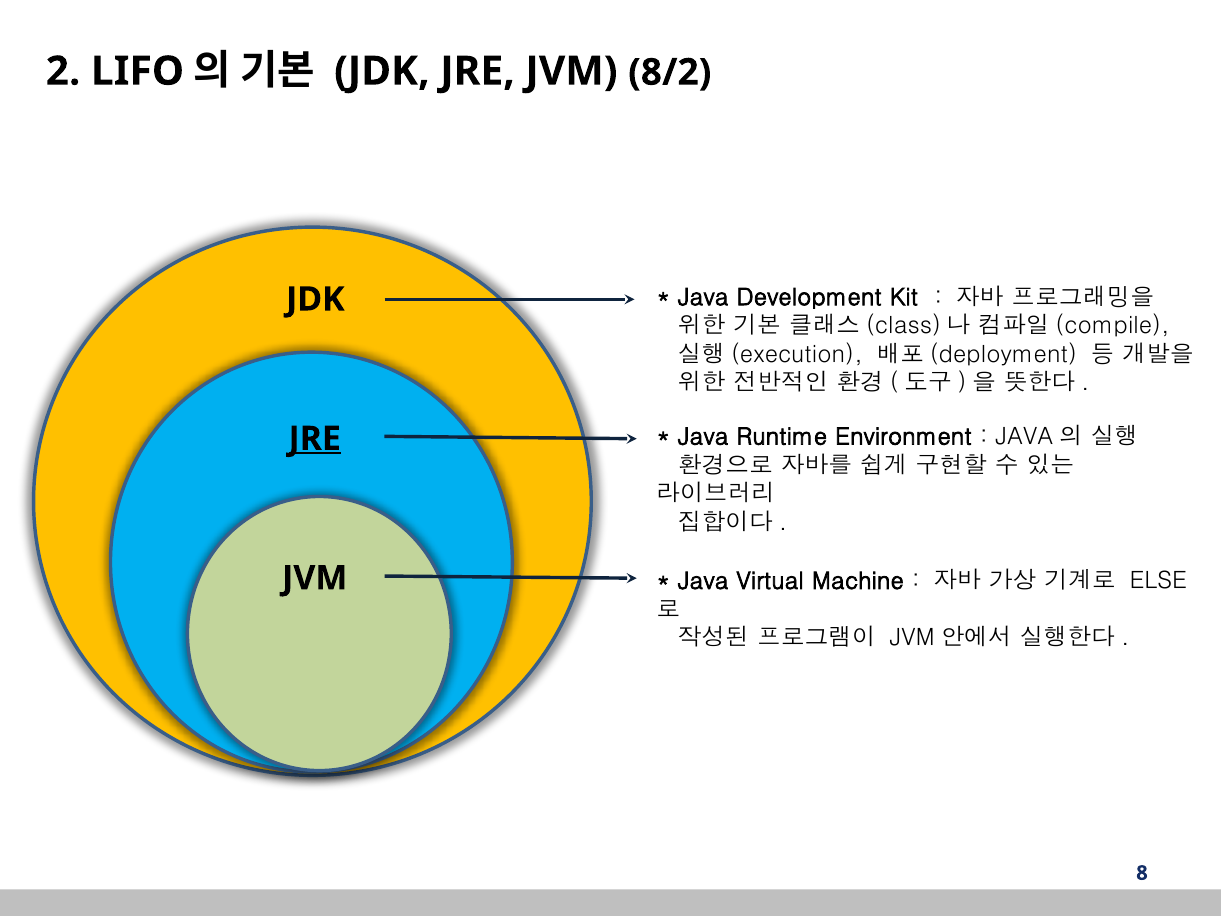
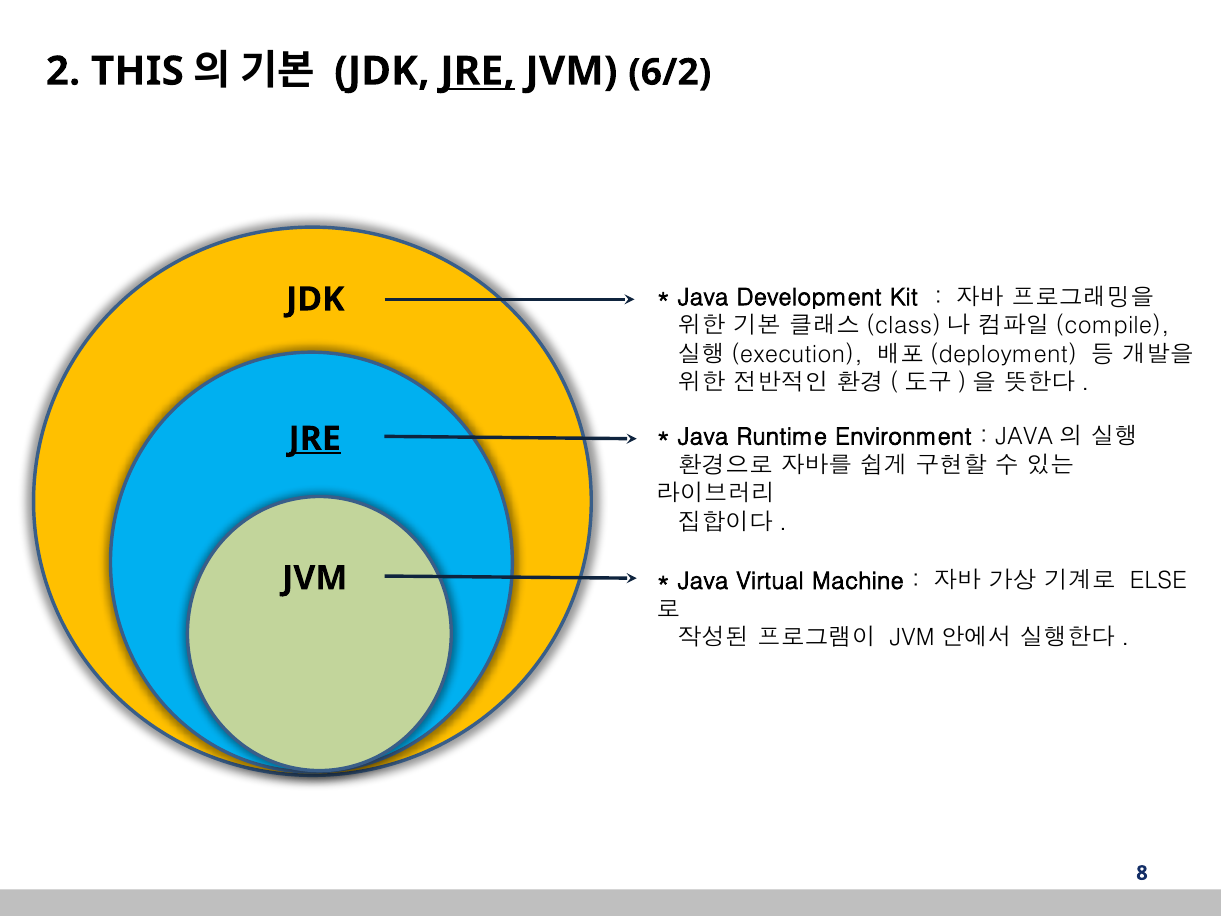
LIFO: LIFO -> THIS (137, 71)
JRE underline: none -> present (478, 71)
8/2: 8/2 -> 6/2 (670, 72)
